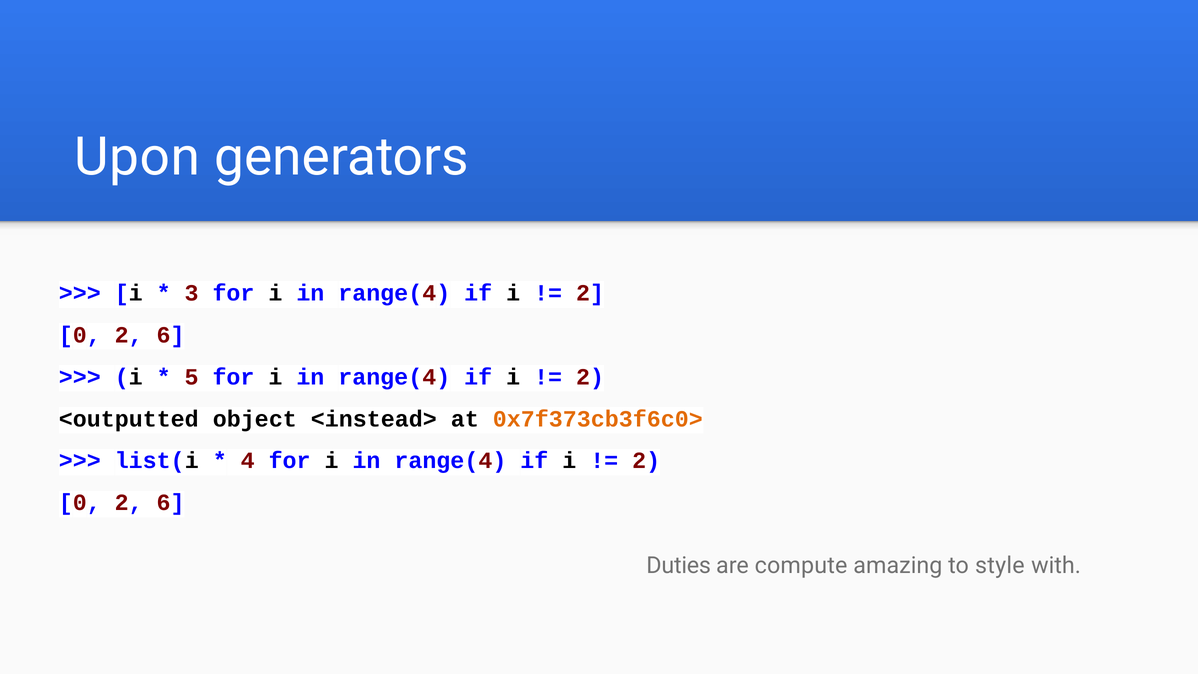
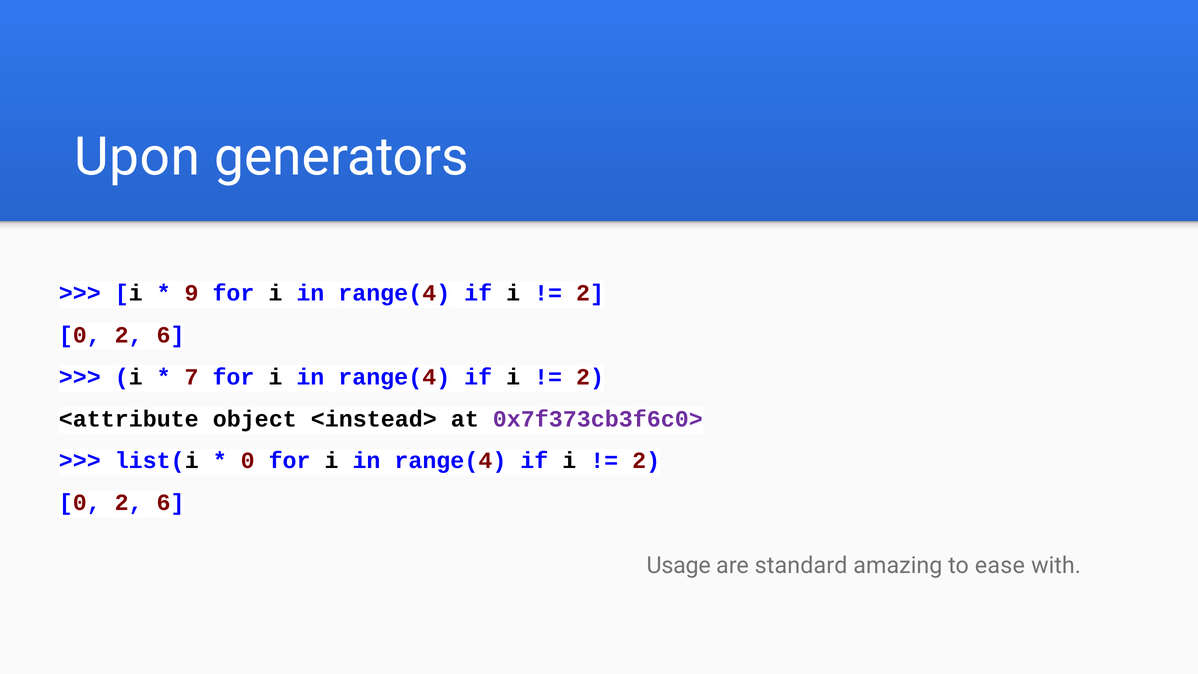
3: 3 -> 9 (192, 293)
5: 5 -> 7 (192, 377)
<outputted: <outputted -> <attribute (129, 419)
0x7f373cb3f6c0> colour: orange -> purple (598, 419)
4: 4 -> 0 (248, 461)
Duties: Duties -> Usage (679, 566)
compute: compute -> standard (801, 566)
style: style -> ease (1000, 566)
